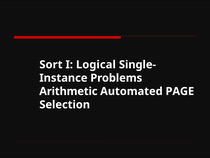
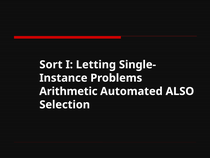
Logical: Logical -> Letting (96, 64)
PAGE: PAGE -> ALSO (180, 91)
